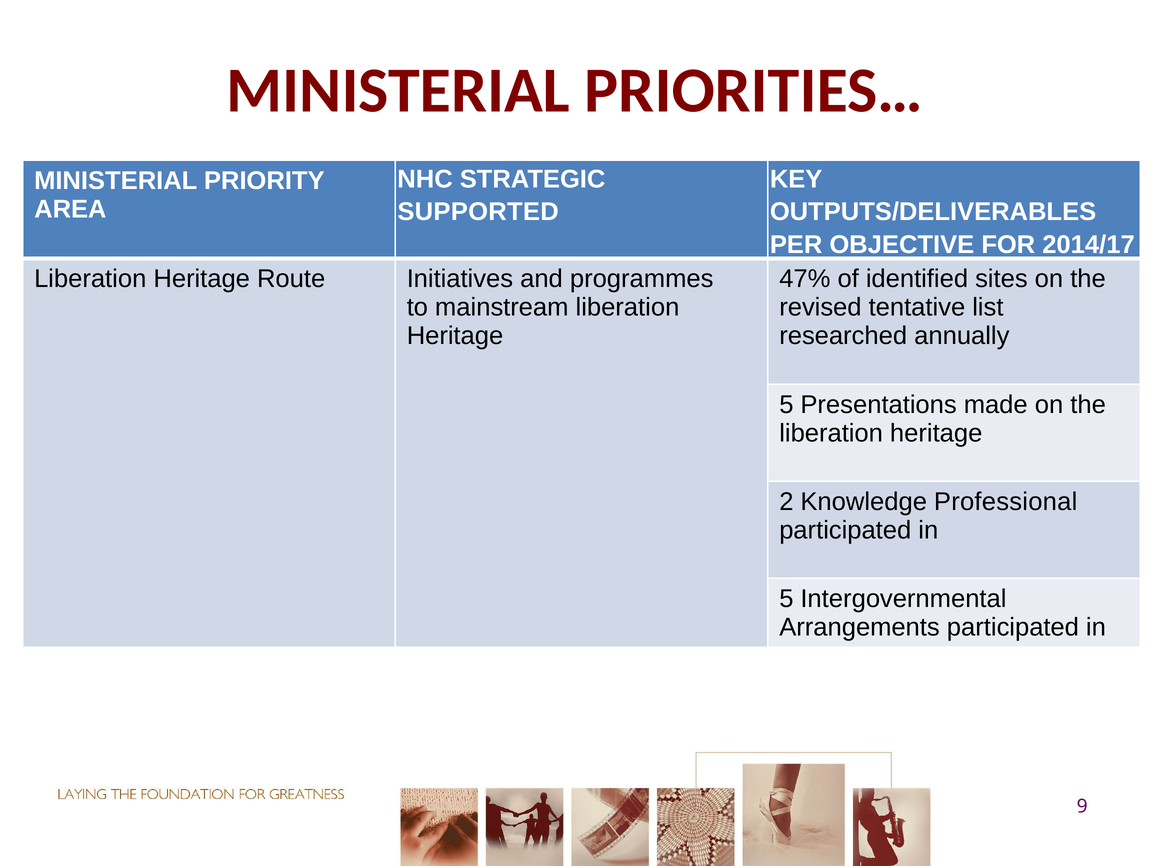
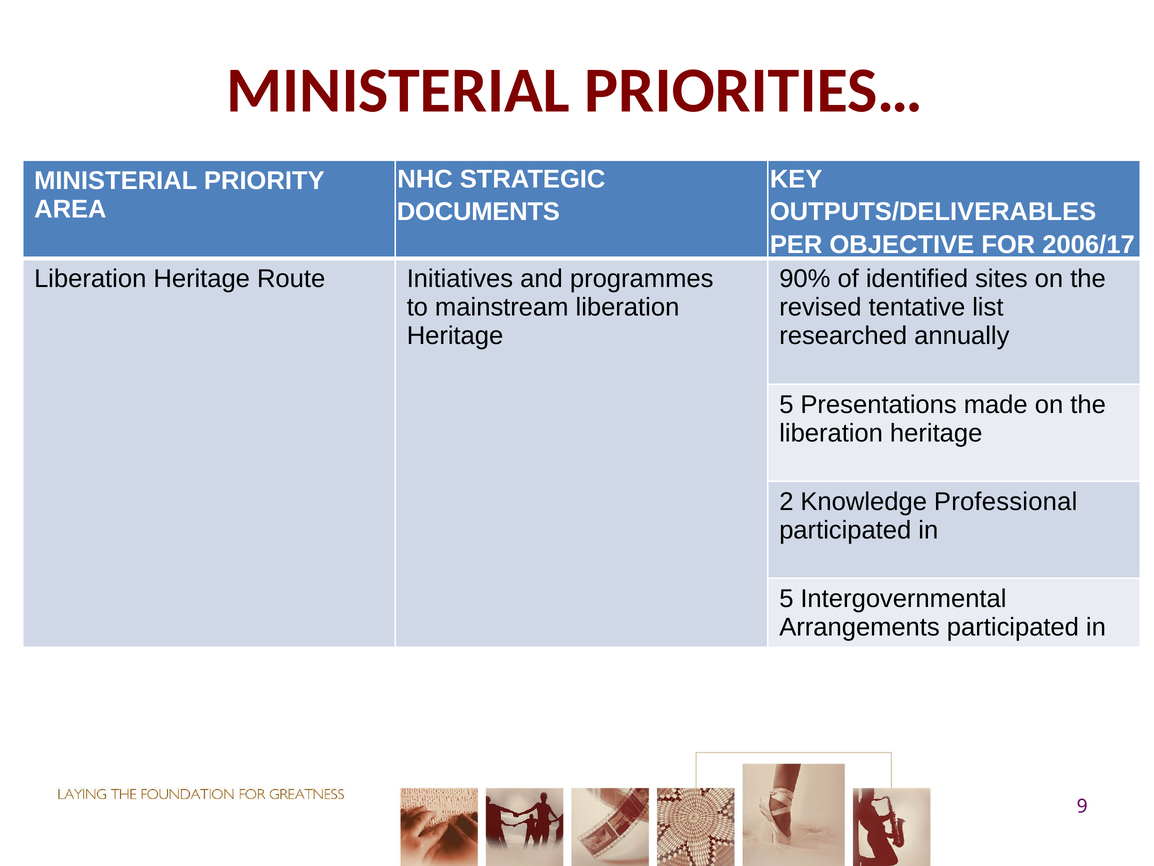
SUPPORTED: SUPPORTED -> DOCUMENTS (478, 212)
2014/17: 2014/17 -> 2006/17 (1089, 245)
47%: 47% -> 90% (805, 279)
